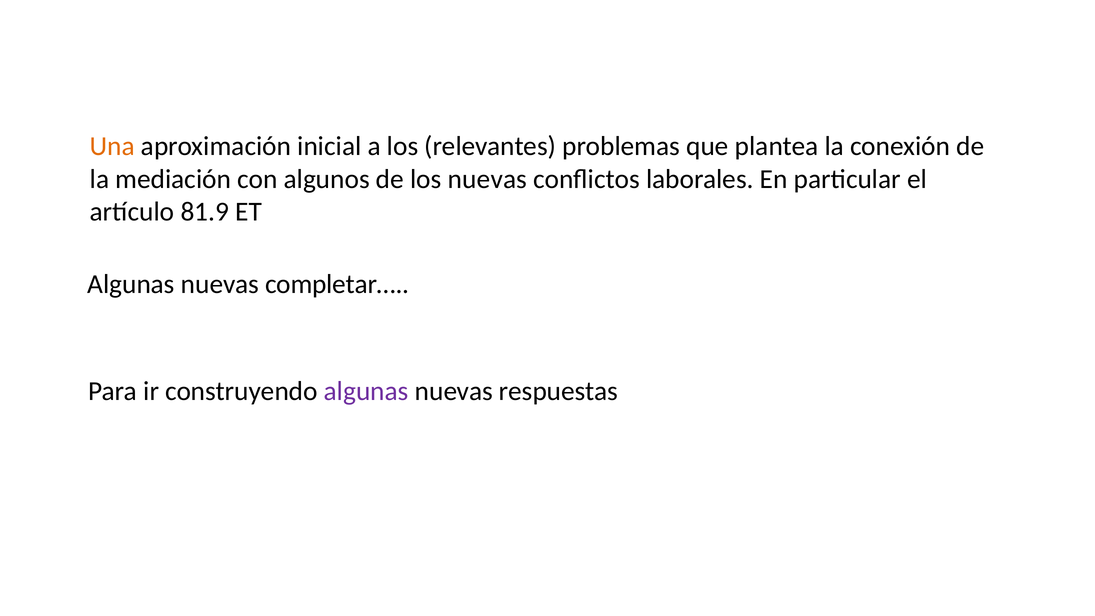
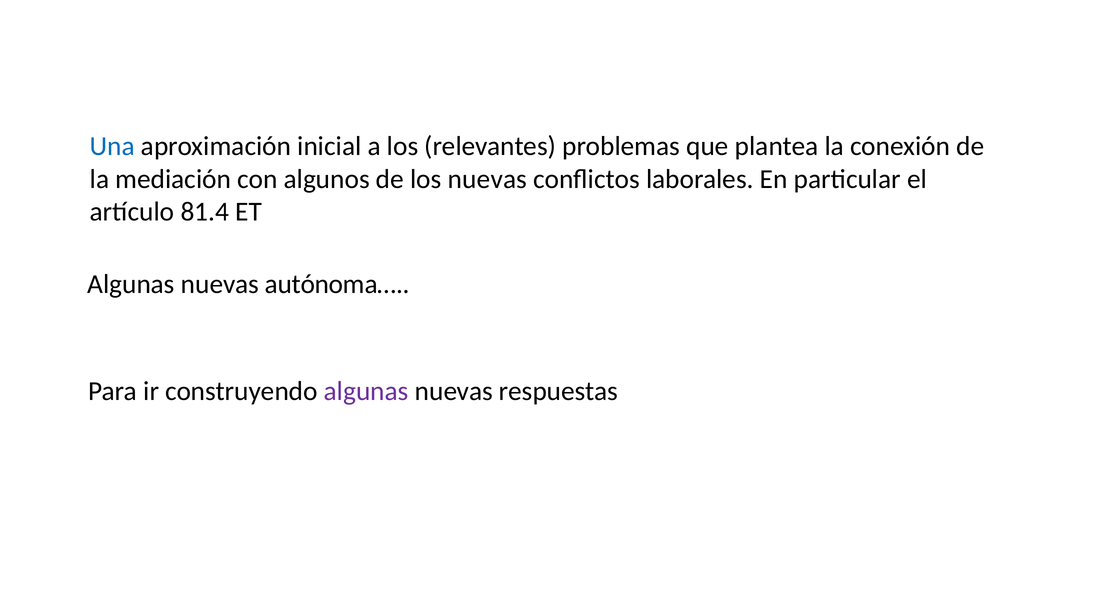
Una colour: orange -> blue (112, 146)
81.9: 81.9 -> 81.4 (205, 212)
completar…: completar… -> autónoma… (337, 284)
